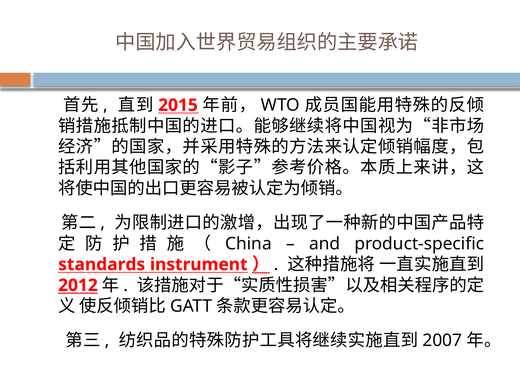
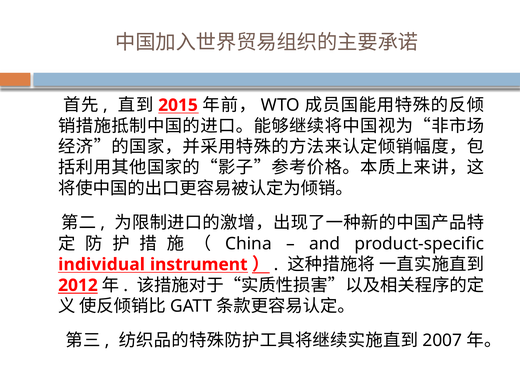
standards: standards -> individual (102, 264)
